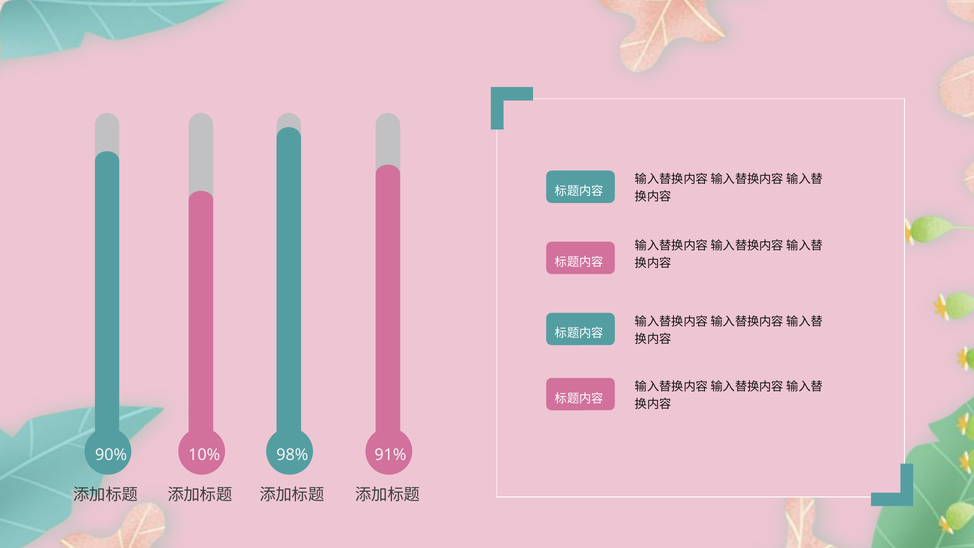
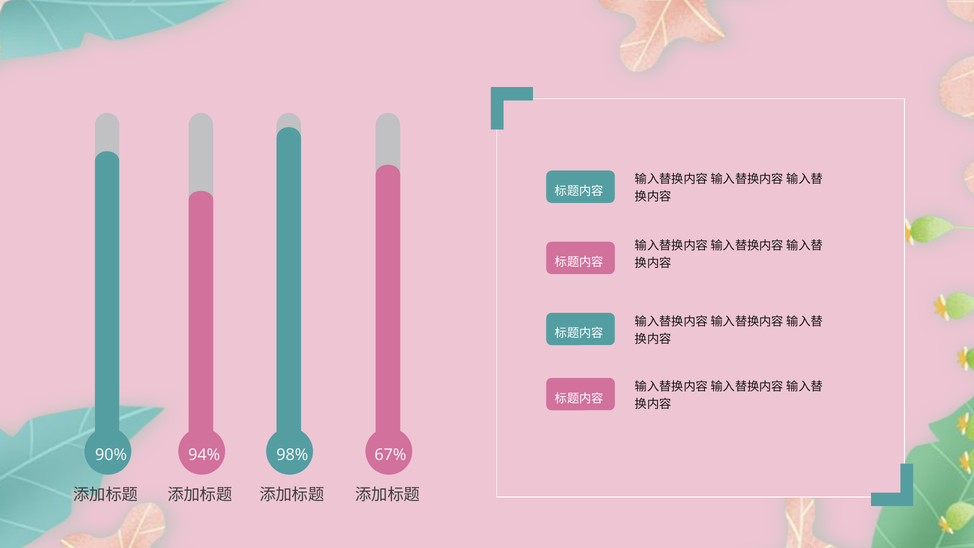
10%: 10% -> 94% (204, 455)
91%: 91% -> 67% (390, 455)
